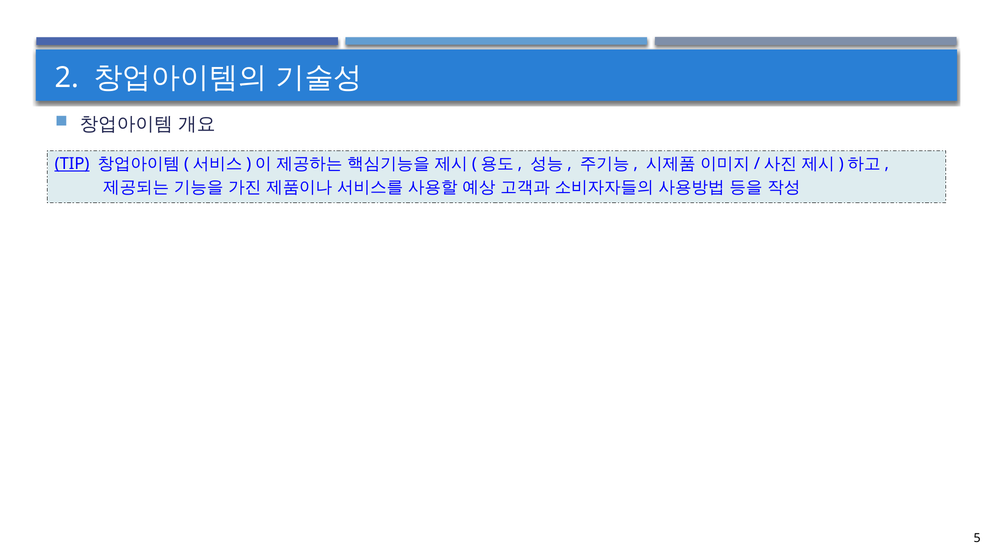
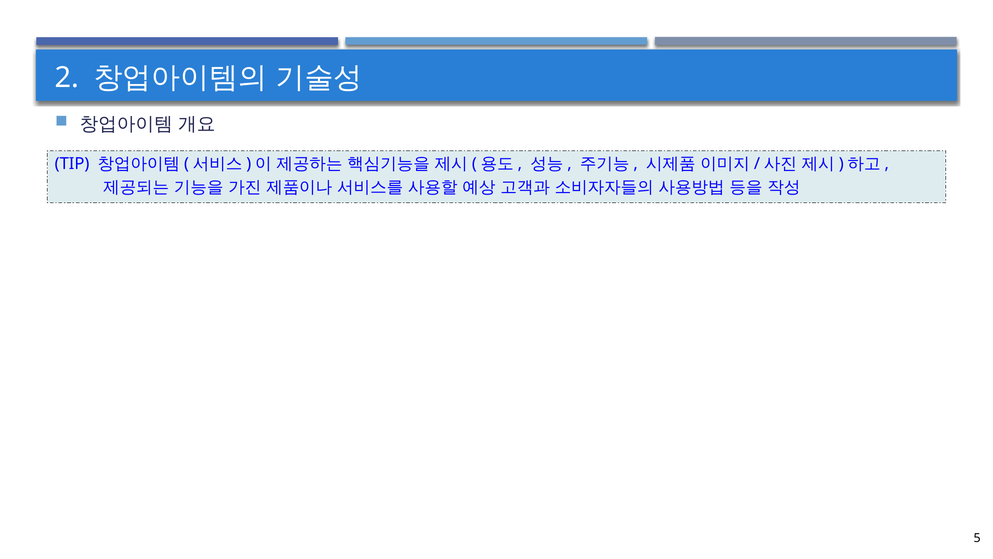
TIP underline: present -> none (72, 164)
